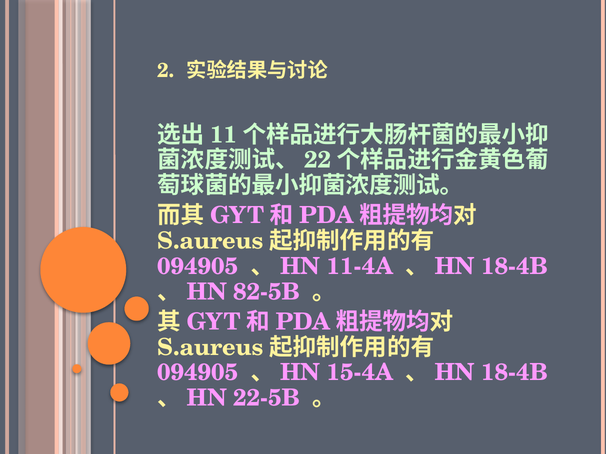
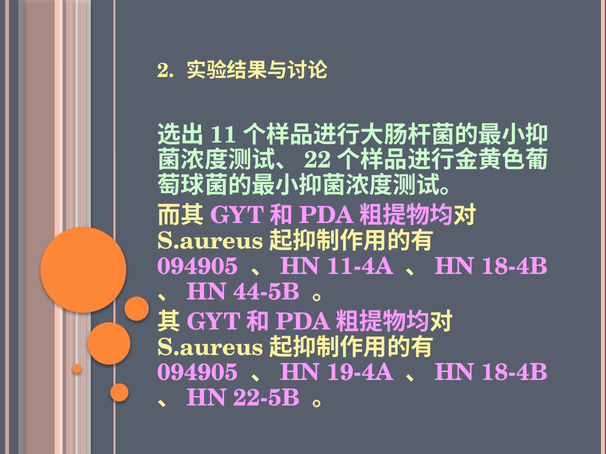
82-5B: 82-5B -> 44-5B (267, 292)
15-4A: 15-4A -> 19-4A (360, 373)
